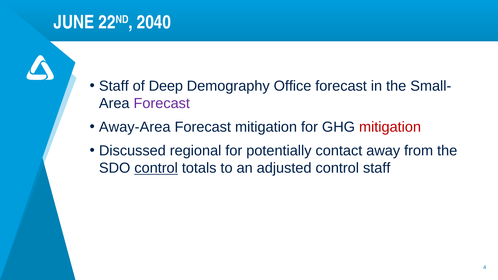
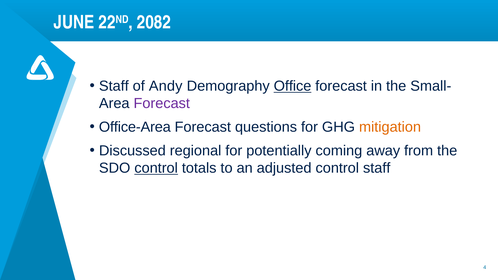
2040: 2040 -> 2082 (154, 23)
Deep: Deep -> Andy (166, 86)
Office underline: none -> present (293, 86)
Away-Area: Away-Area -> Office-Area (135, 127)
Forecast mitigation: mitigation -> questions (266, 127)
mitigation colour: red -> orange (390, 127)
contact: contact -> coming (339, 151)
